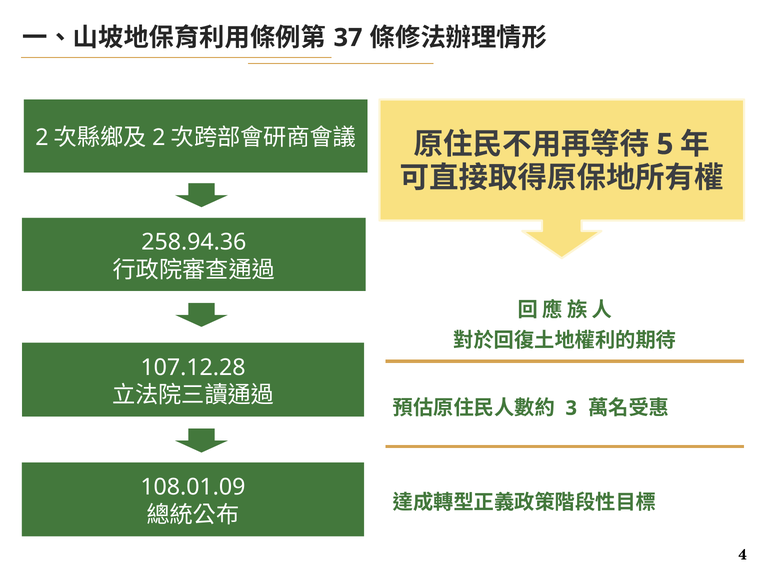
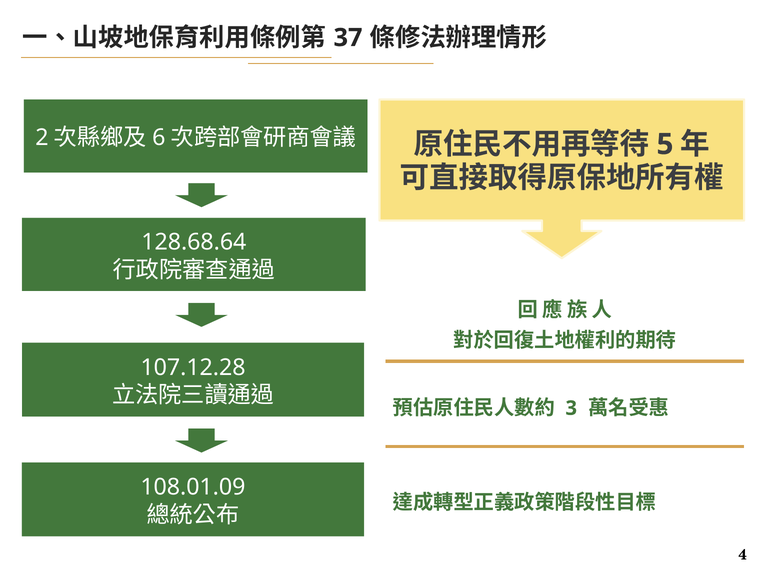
2: 2 -> 6 (159, 137)
258.94.36: 258.94.36 -> 128.68.64 (194, 242)
